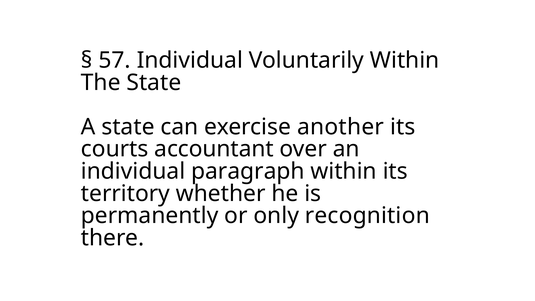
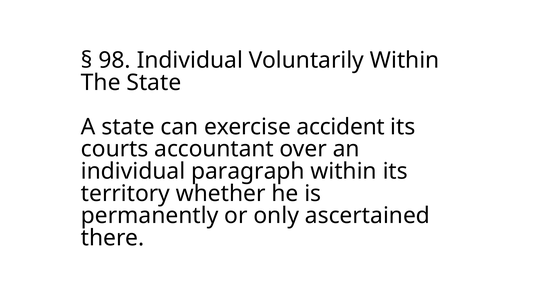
57: 57 -> 98 (115, 60)
another: another -> accident (341, 127)
recognition: recognition -> ascertained (367, 216)
